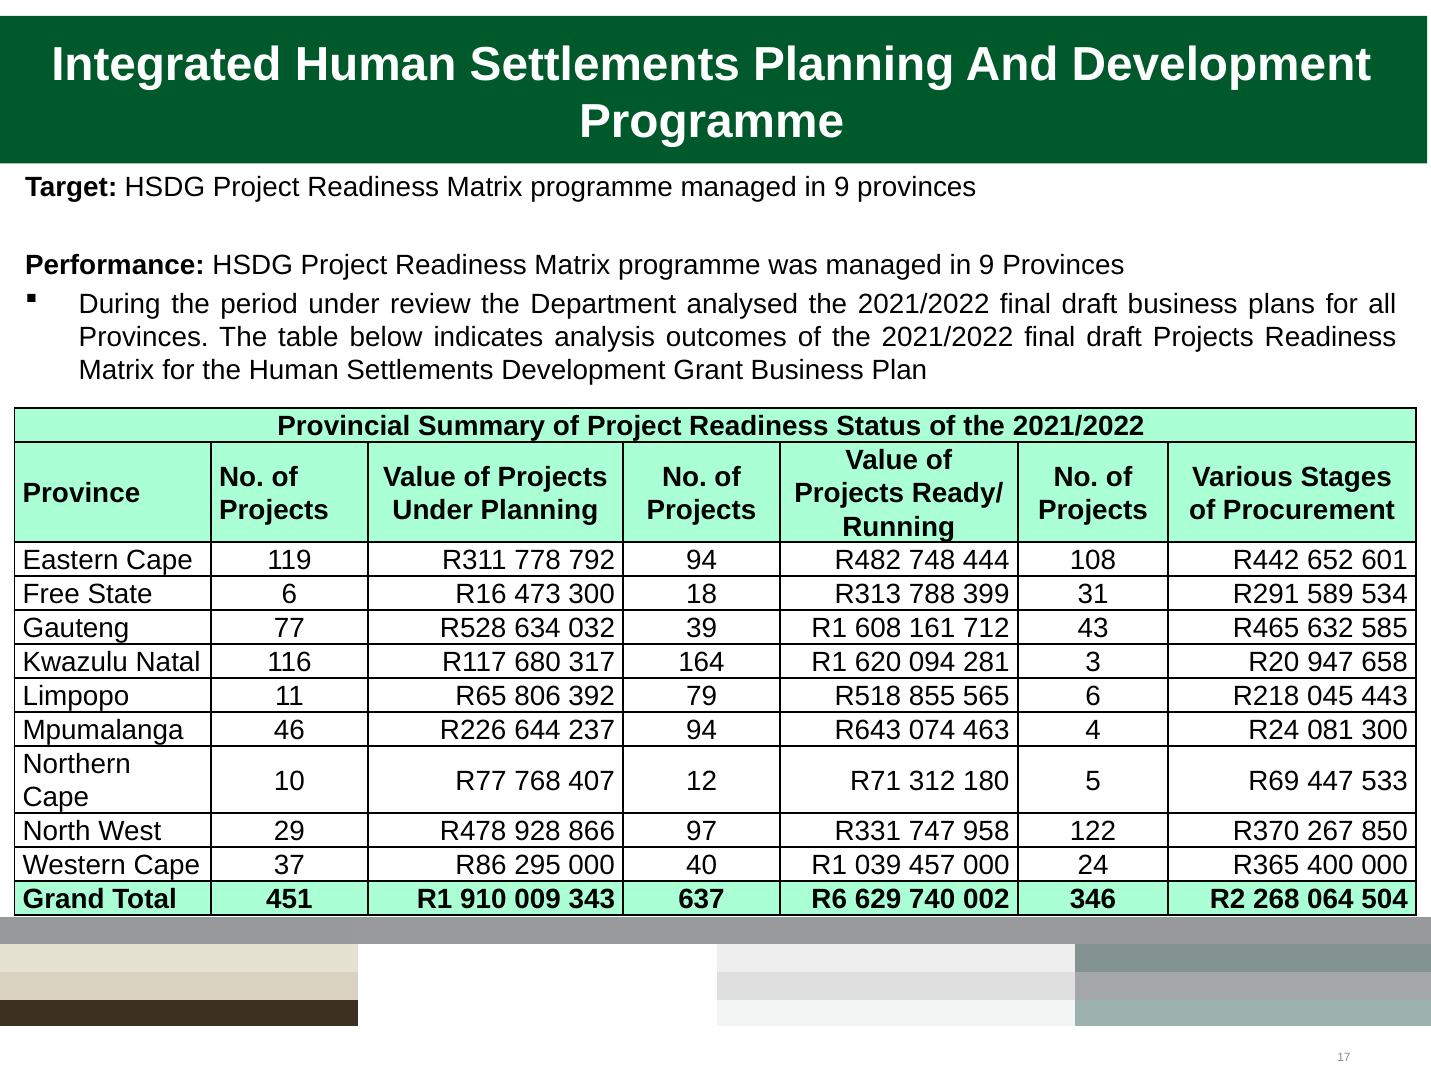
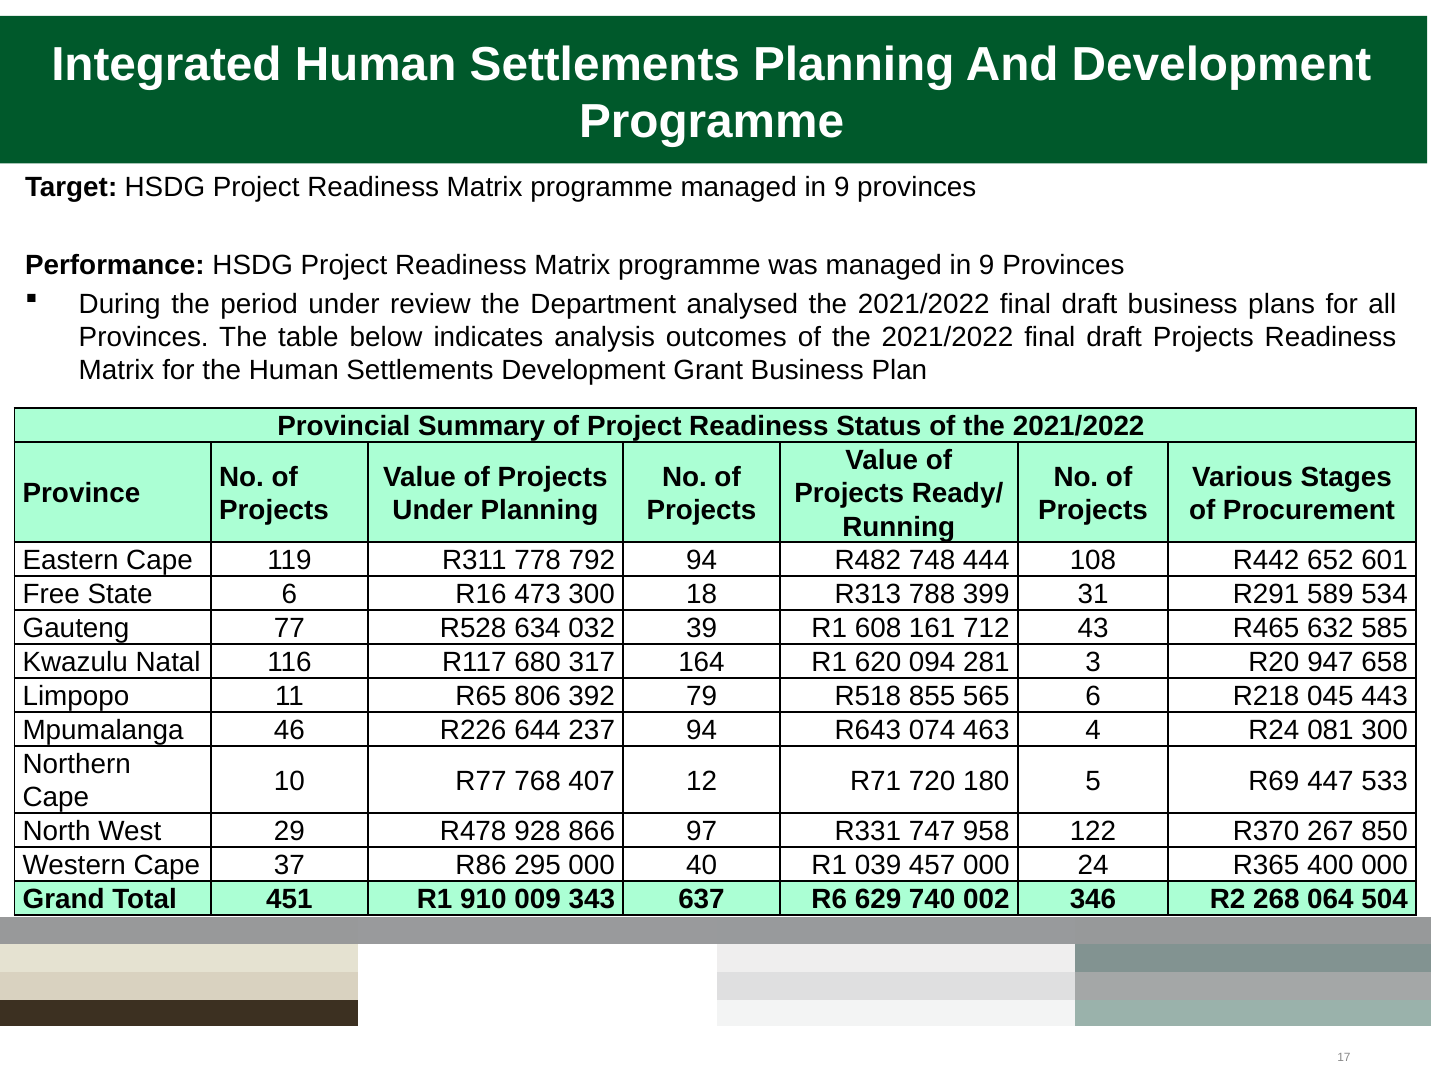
312: 312 -> 720 (932, 781)
